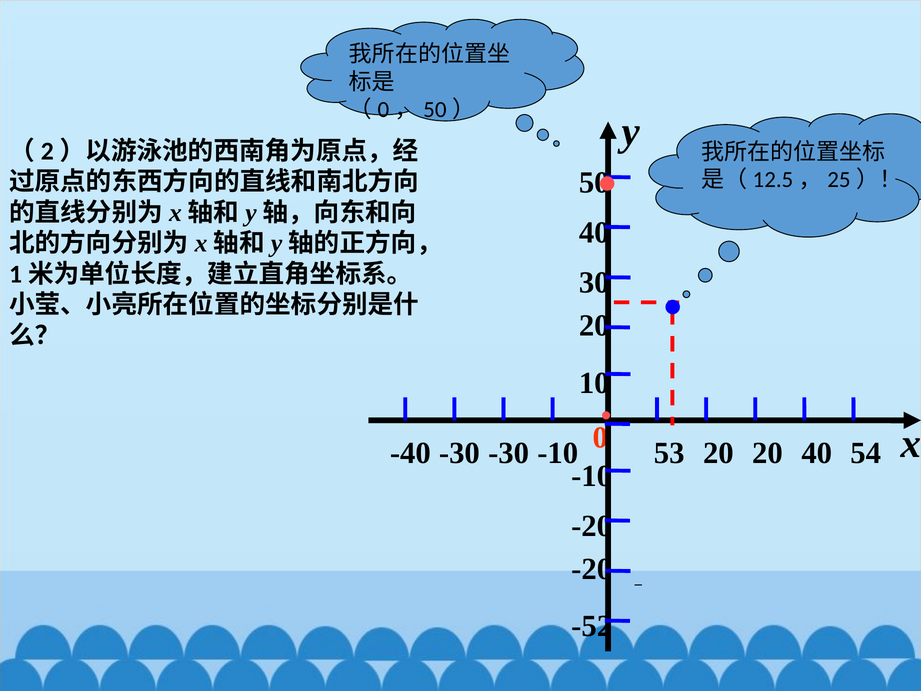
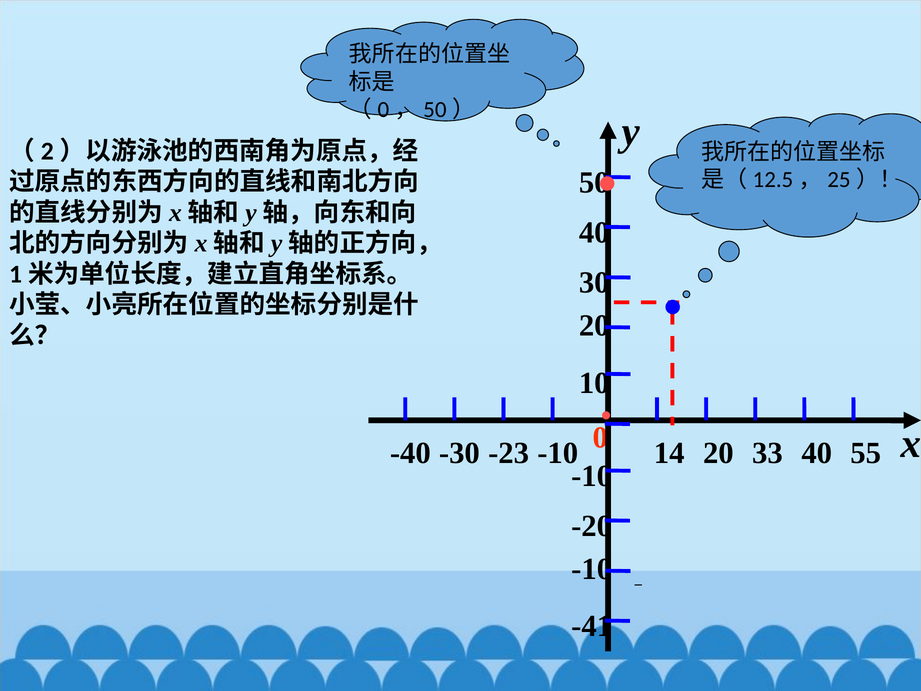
53: 53 -> 14 (669, 453)
20 20: 20 -> 33 (767, 453)
54: 54 -> 55 (866, 453)
-30 -30: -30 -> -23 (509, 453)
-20: -20 -> -10 (592, 569)
-52: -52 -> -41 (592, 626)
